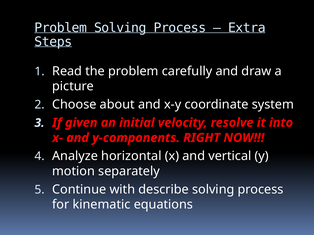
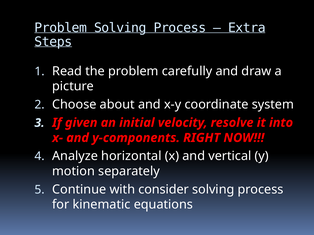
describe: describe -> consider (164, 190)
